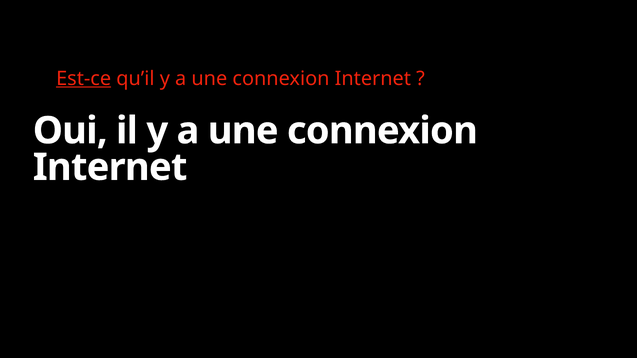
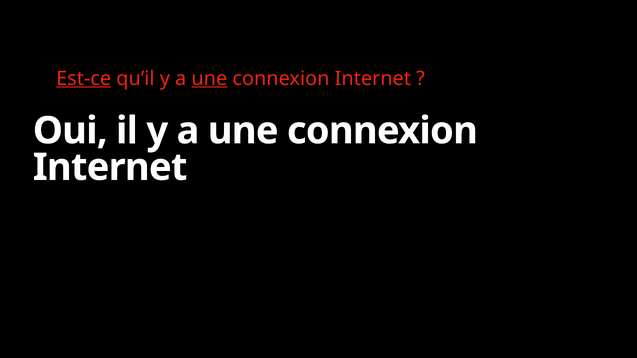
une underline: none -> present (209, 79)
